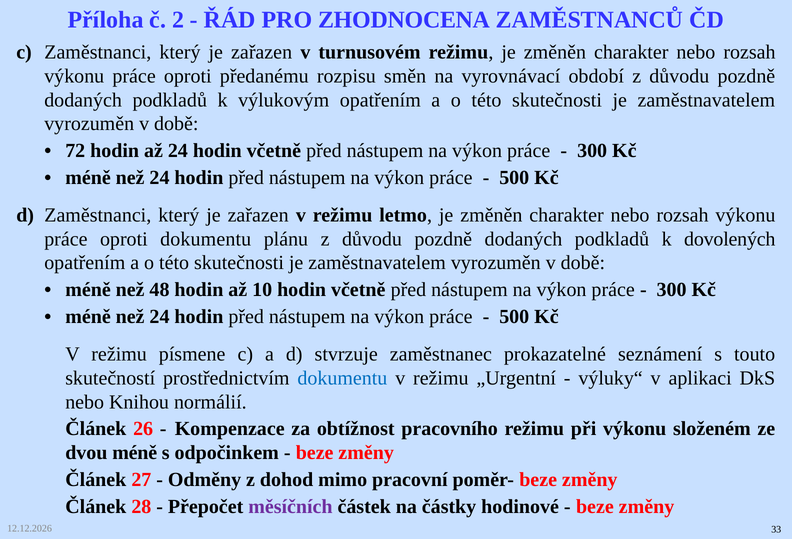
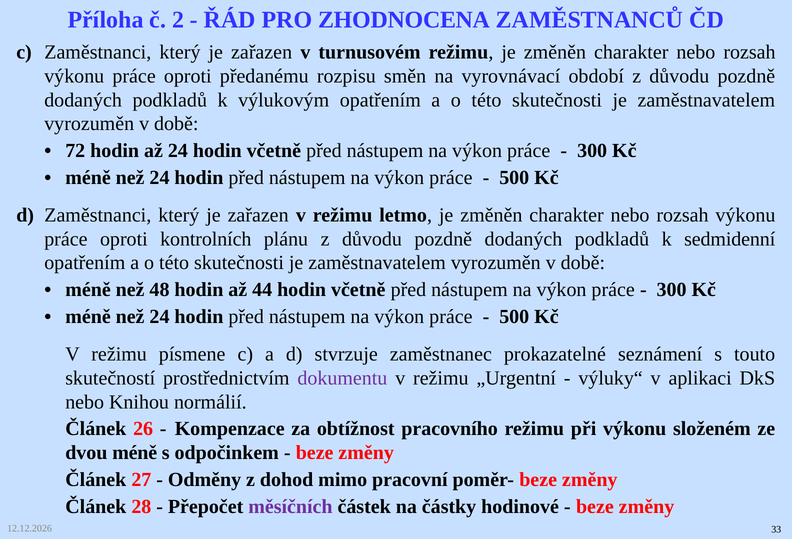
oproti dokumentu: dokumentu -> kontrolních (206, 239)
dovolených: dovolených -> sedmidenní (730, 239)
10: 10 -> 44 (262, 290)
dokumentu colour: blue -> purple (342, 378)
